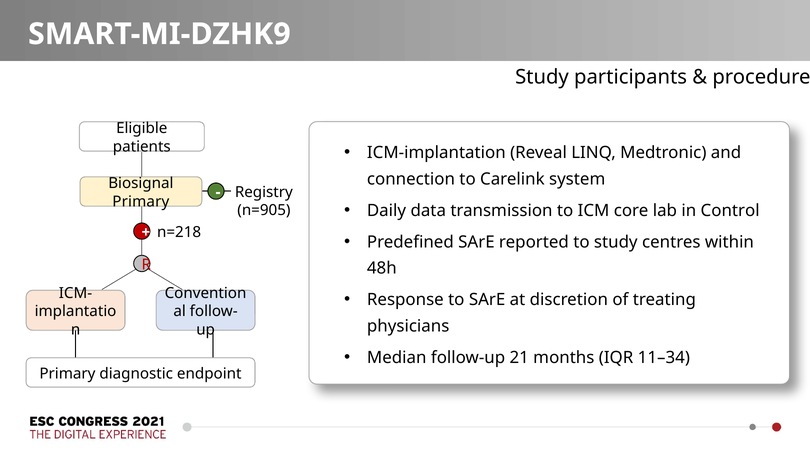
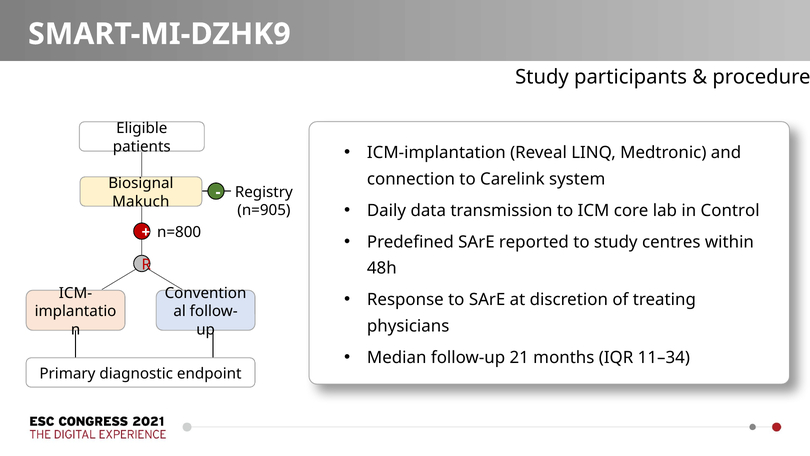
Primary: Primary -> Makuch (141, 202)
n=218: n=218 -> n=800 (179, 232)
